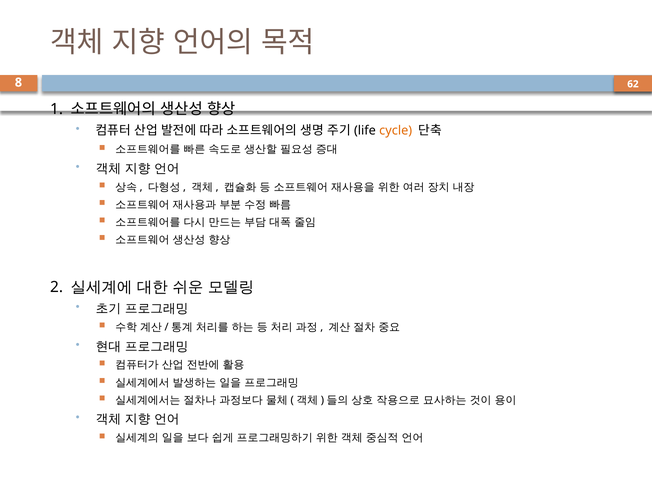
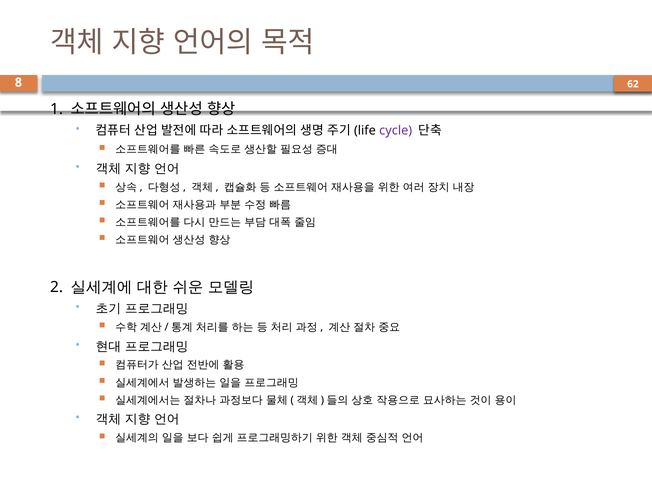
cycle colour: orange -> purple (396, 131)
